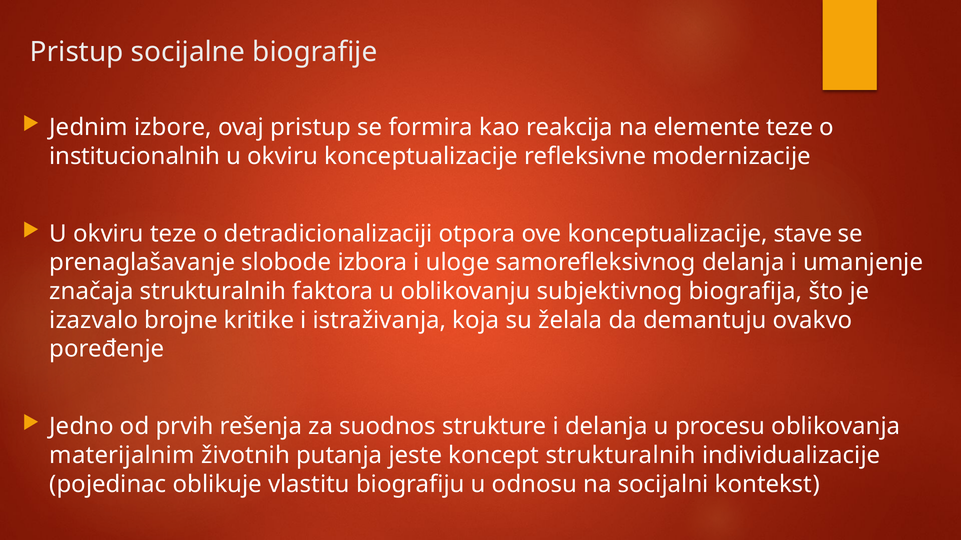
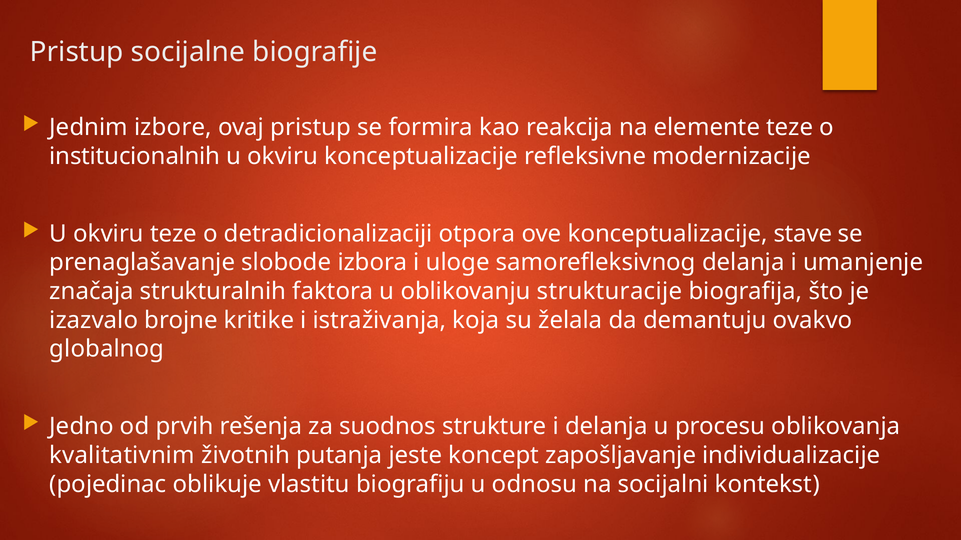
subjektivnog: subjektivnog -> strukturacije (609, 292)
poređenje: poređenje -> globalnog (107, 349)
materijalnim: materijalnim -> kvalitativnim (122, 456)
koncept strukturalnih: strukturalnih -> zapošljavanje (621, 456)
